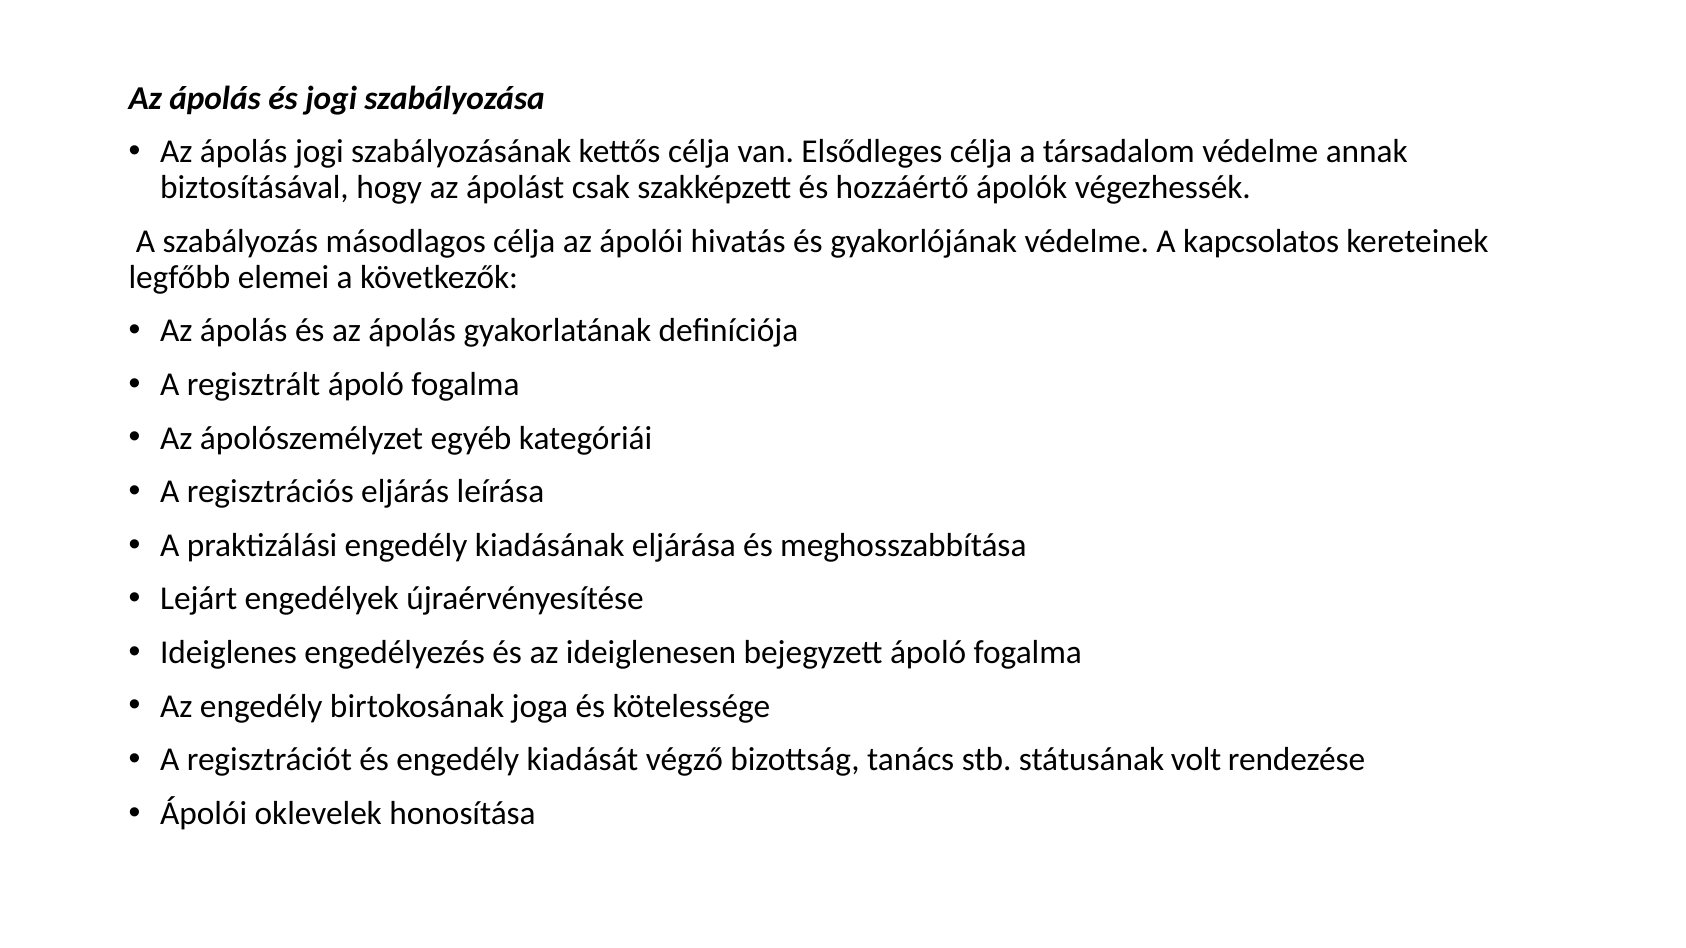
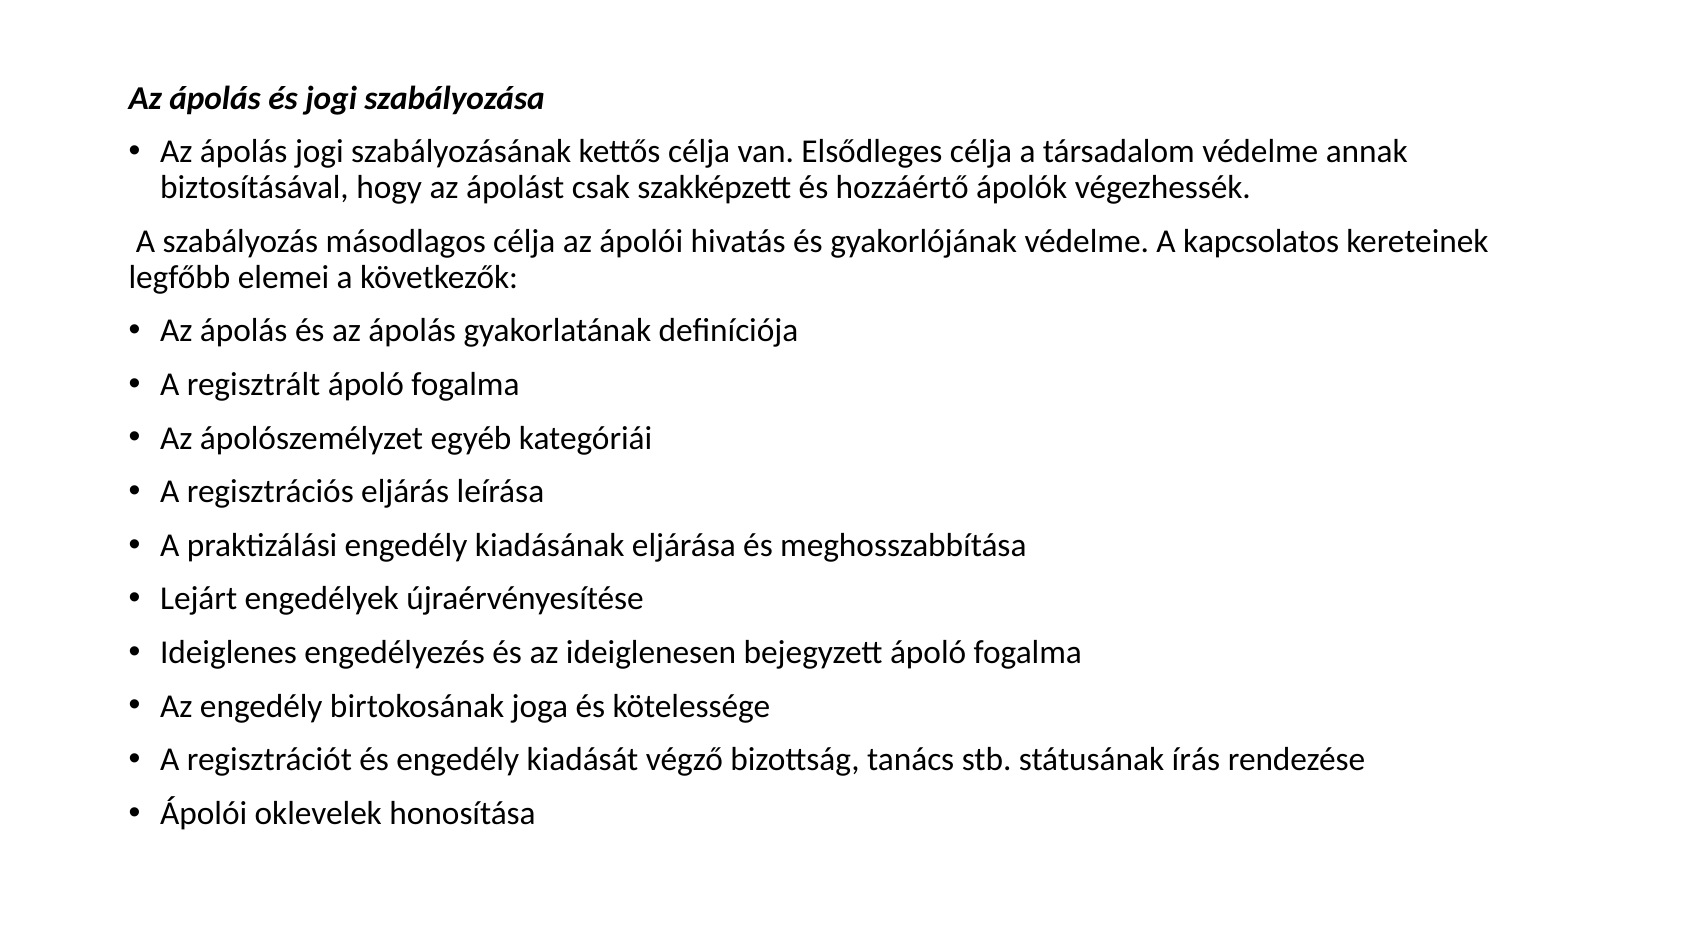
volt: volt -> írás (1196, 760)
